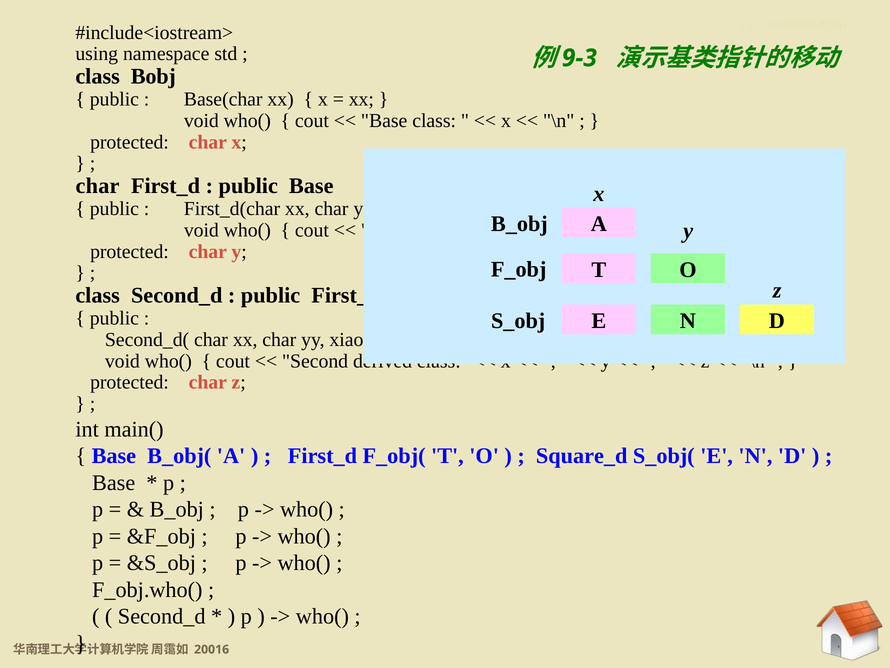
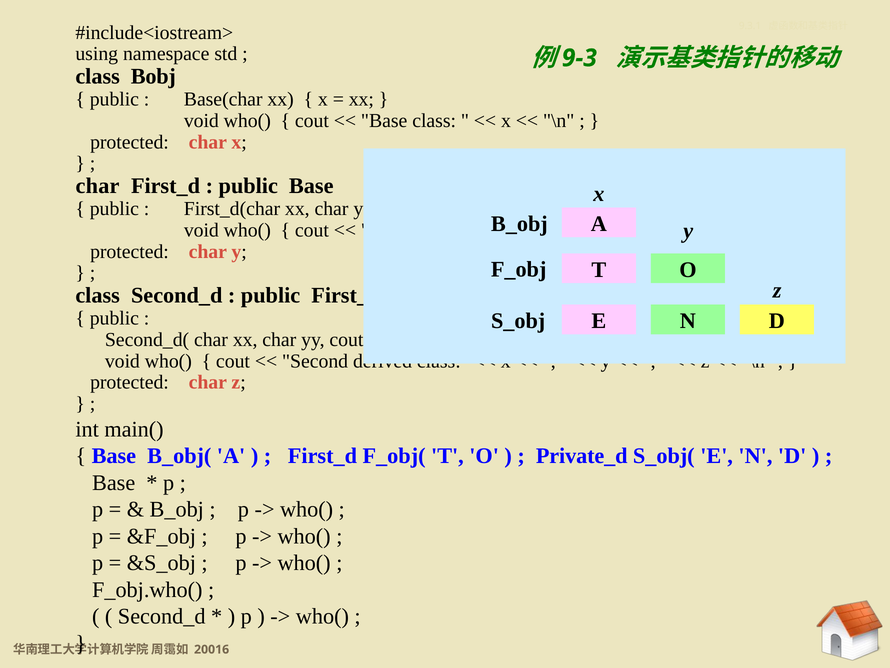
yy xiao: xiao -> cout (346, 339)
Square_d: Square_d -> Private_d (582, 456)
